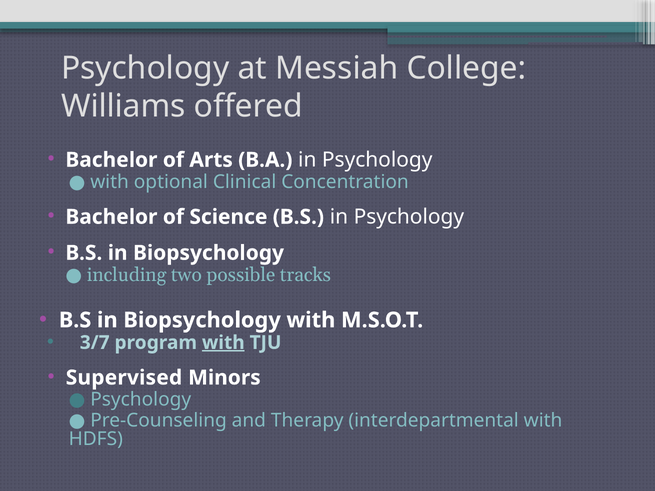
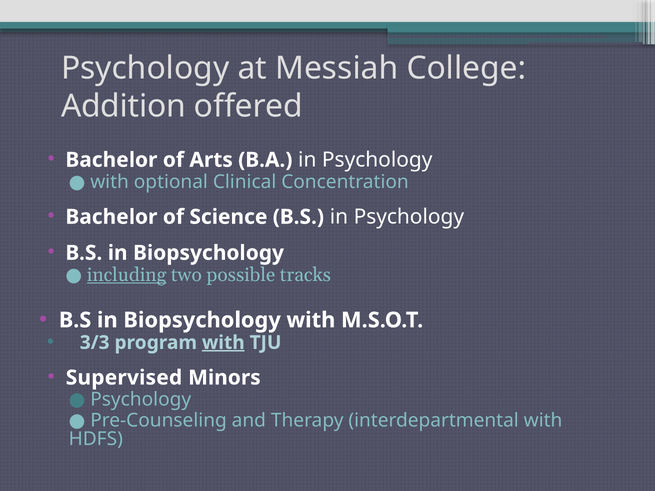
Williams: Williams -> Addition (123, 106)
including underline: none -> present (127, 275)
3/7: 3/7 -> 3/3 (95, 343)
